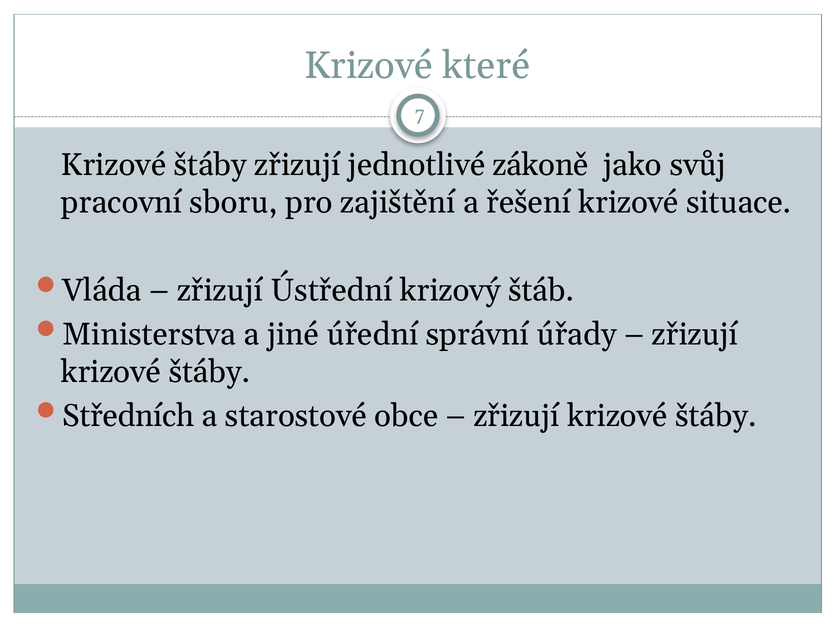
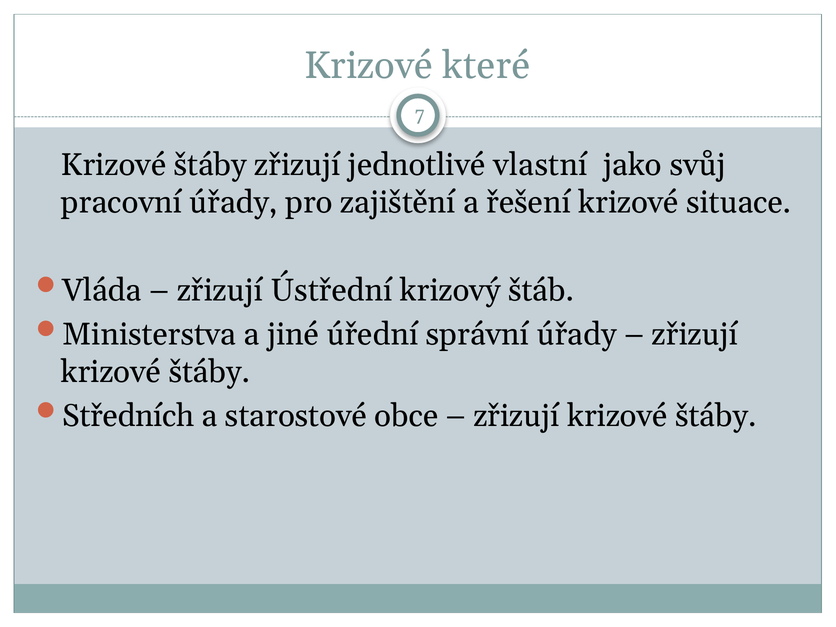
zákoně: zákoně -> vlastní (540, 165)
pracovní sboru: sboru -> úřady (234, 202)
